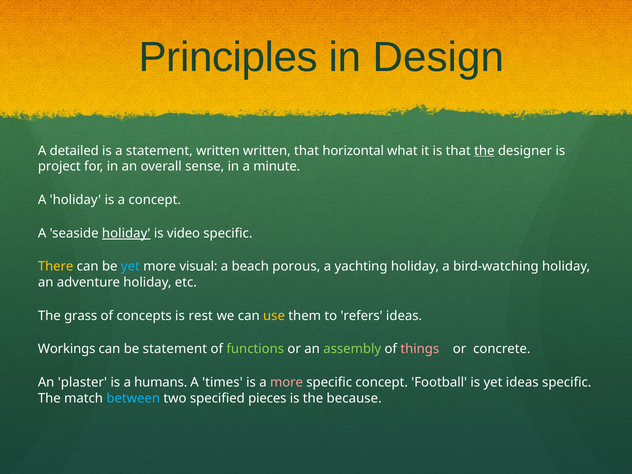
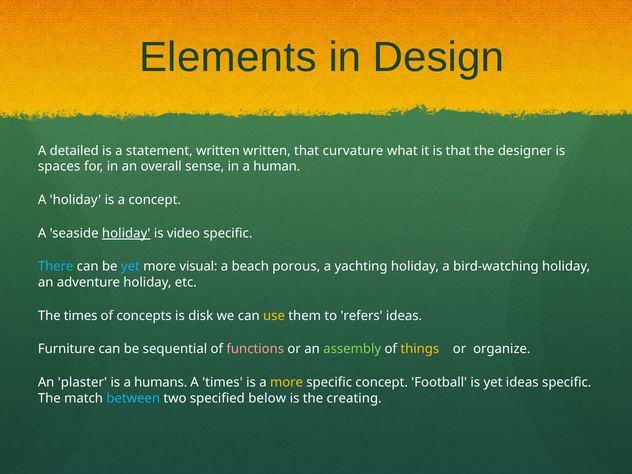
Principles: Principles -> Elements (228, 57)
horizontal: horizontal -> curvature (353, 151)
the underline: present -> none (484, 151)
project: project -> spaces (59, 166)
minute: minute -> human (277, 166)
There colour: yellow -> light blue (56, 267)
The grass: grass -> times (81, 316)
rest: rest -> disk (201, 316)
Workings: Workings -> Furniture (67, 349)
be statement: statement -> sequential (175, 349)
functions colour: light green -> pink (255, 349)
things colour: pink -> yellow (420, 349)
concrete: concrete -> organize (502, 349)
more colour: pink -> yellow (286, 382)
pieces: pieces -> below (267, 398)
because: because -> creating (354, 398)
